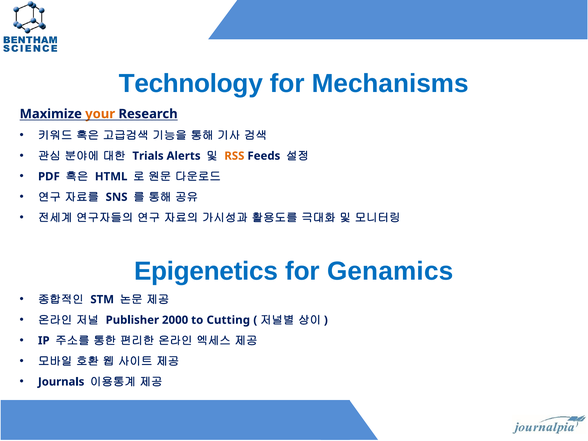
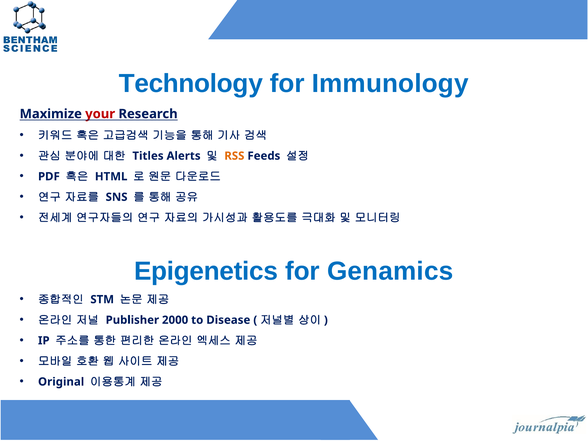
Mechanisms: Mechanisms -> Immunology (390, 83)
your colour: orange -> red (100, 114)
Trials: Trials -> Titles (148, 156)
Cutting: Cutting -> Disease (228, 320)
Journals: Journals -> Original (61, 382)
